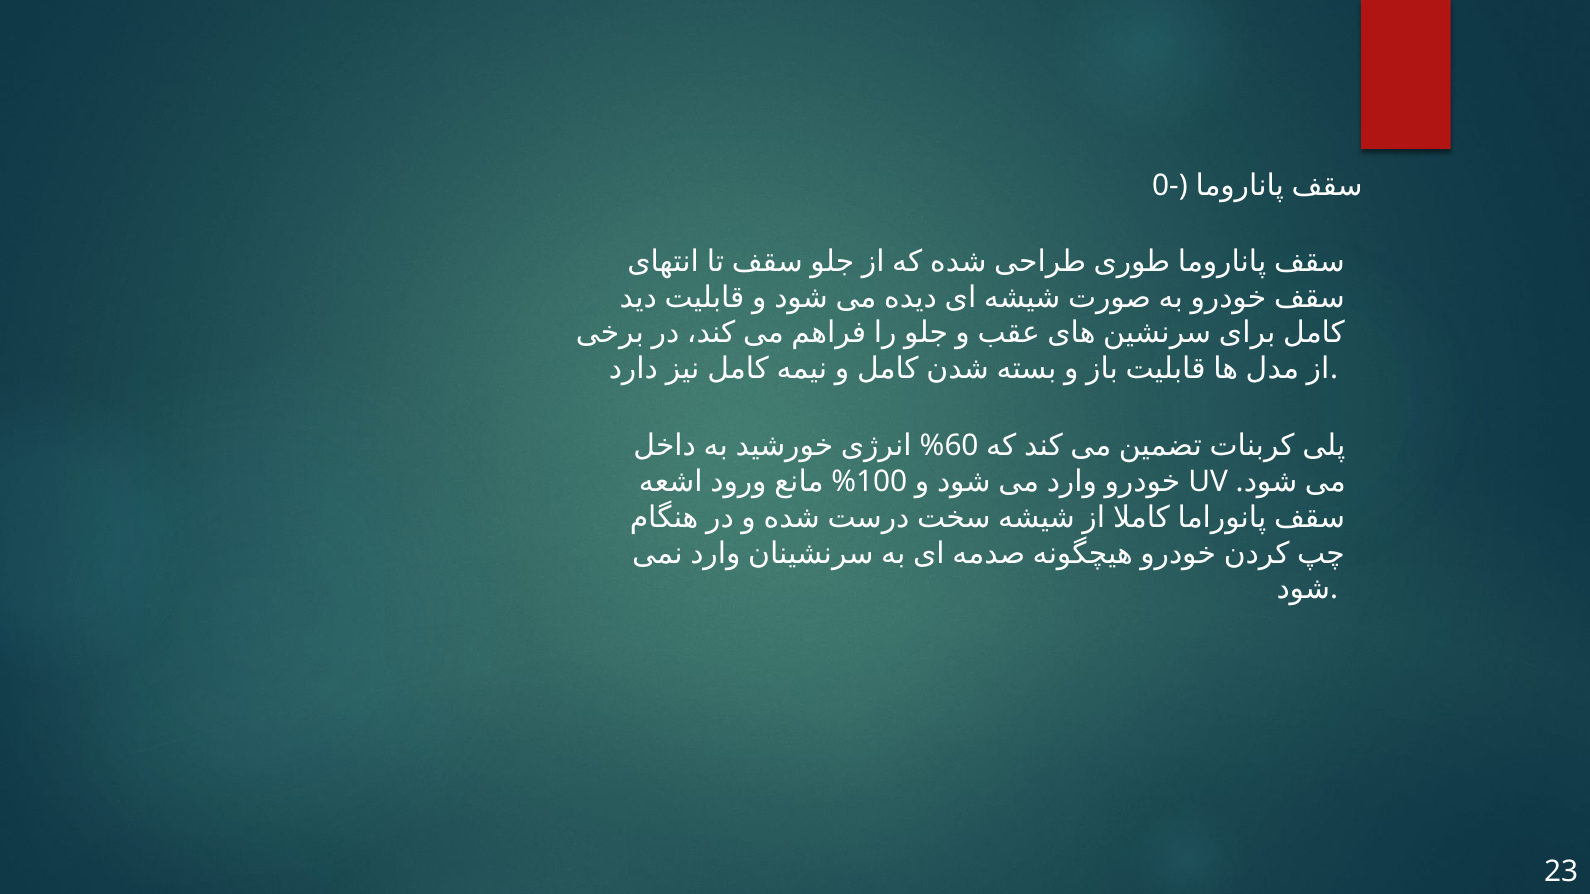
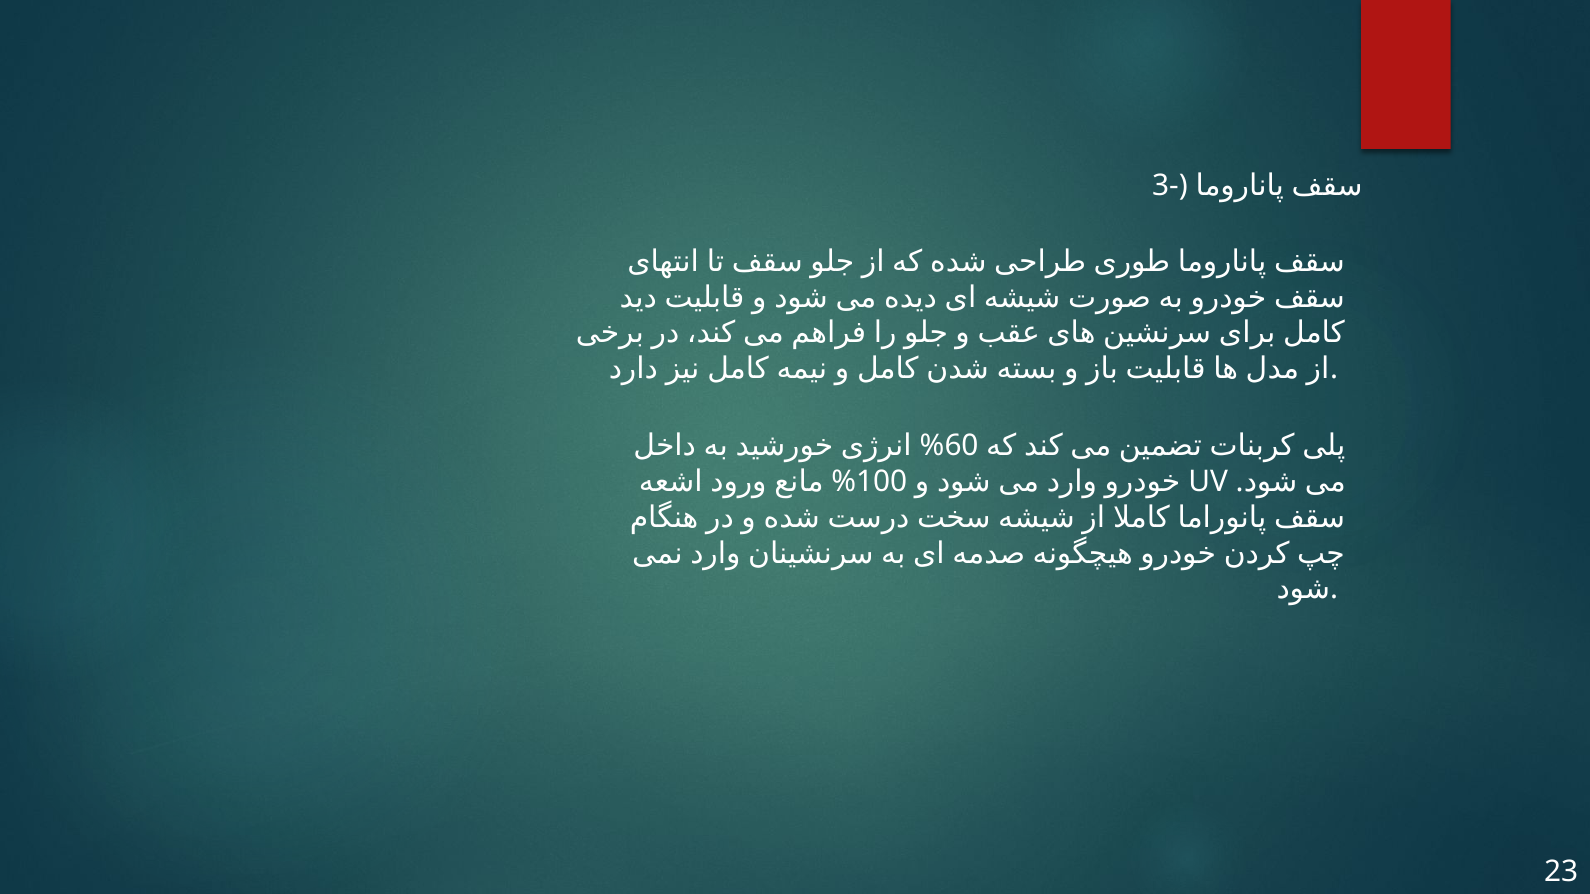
0-: 0- -> 3- (1170, 185)
